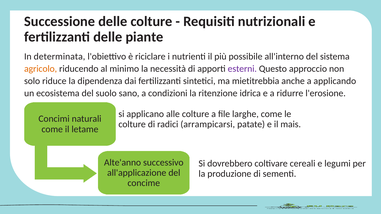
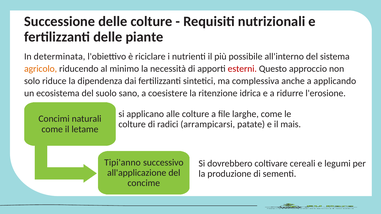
esterni colour: purple -> red (242, 69)
mietitrebbia: mietitrebbia -> complessiva (256, 81)
condizioni: condizioni -> coesistere (168, 93)
Alte'anno: Alte'anno -> Tipi'anno (122, 163)
